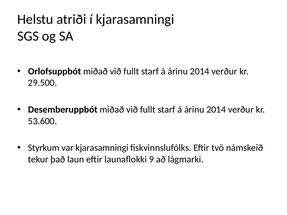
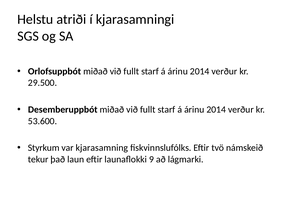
var kjarasamningi: kjarasamningi -> kjarasamning (102, 148)
